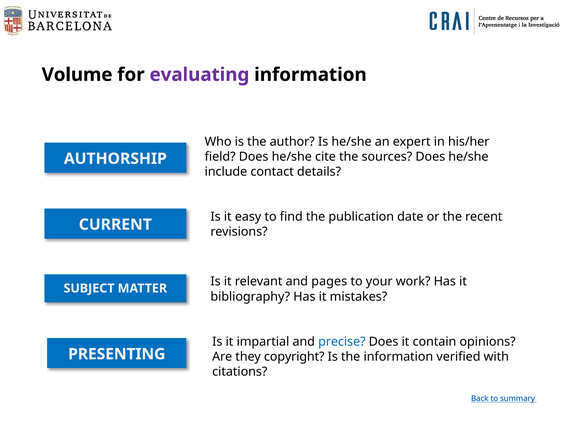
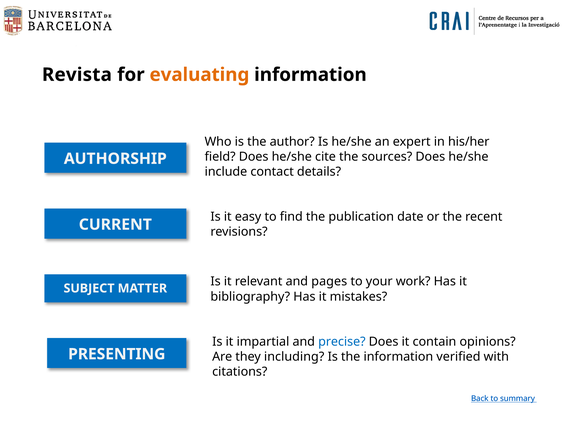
Volume: Volume -> Revista (77, 75)
evaluating colour: purple -> orange (199, 75)
copyright: copyright -> including (294, 357)
